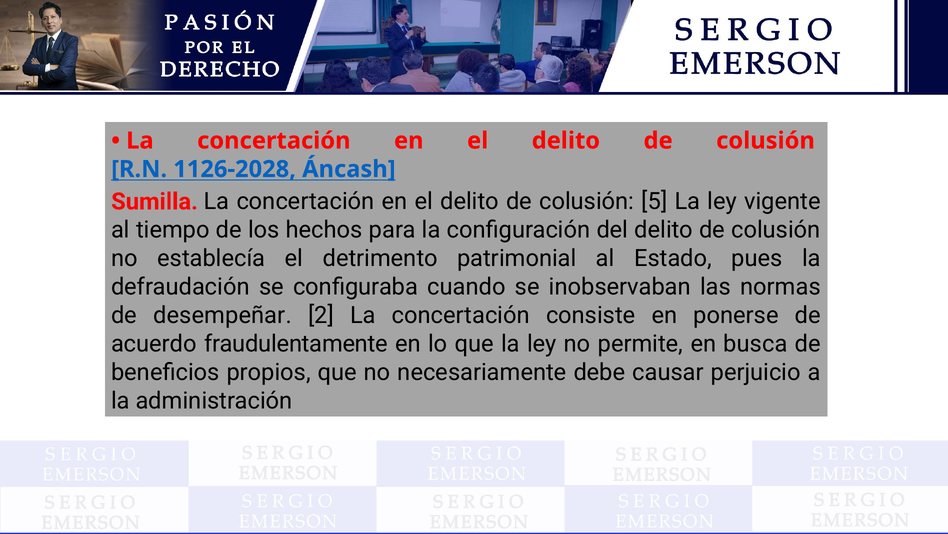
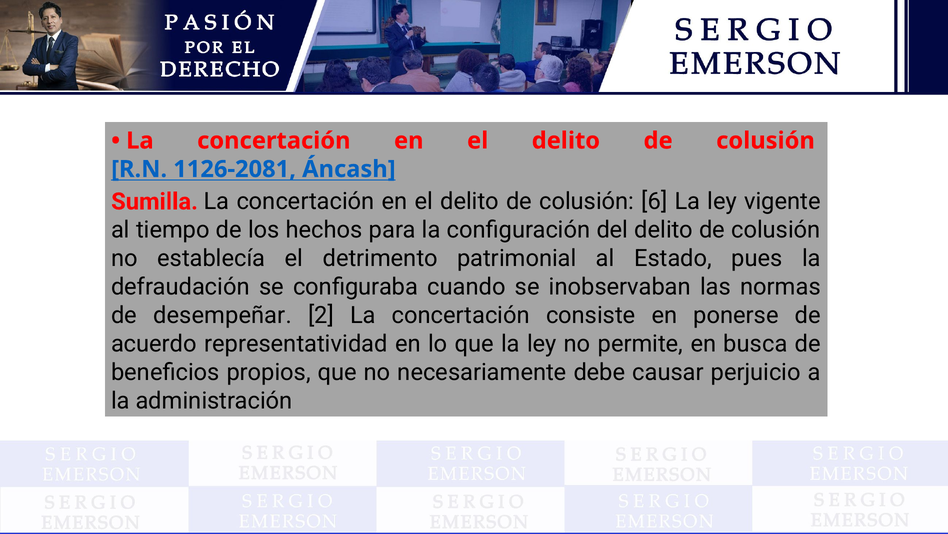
1126-2028: 1126-2028 -> 1126-2081 (235, 169)
5: 5 -> 6 (654, 201)
fraudulentamente: fraudulentamente -> representatividad (296, 344)
